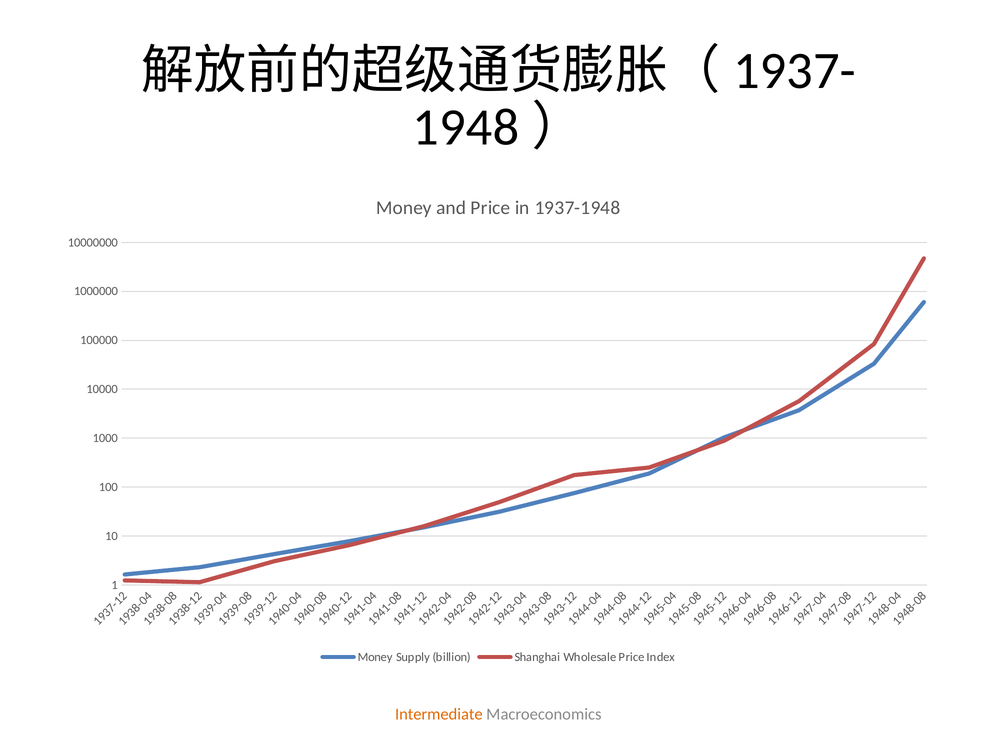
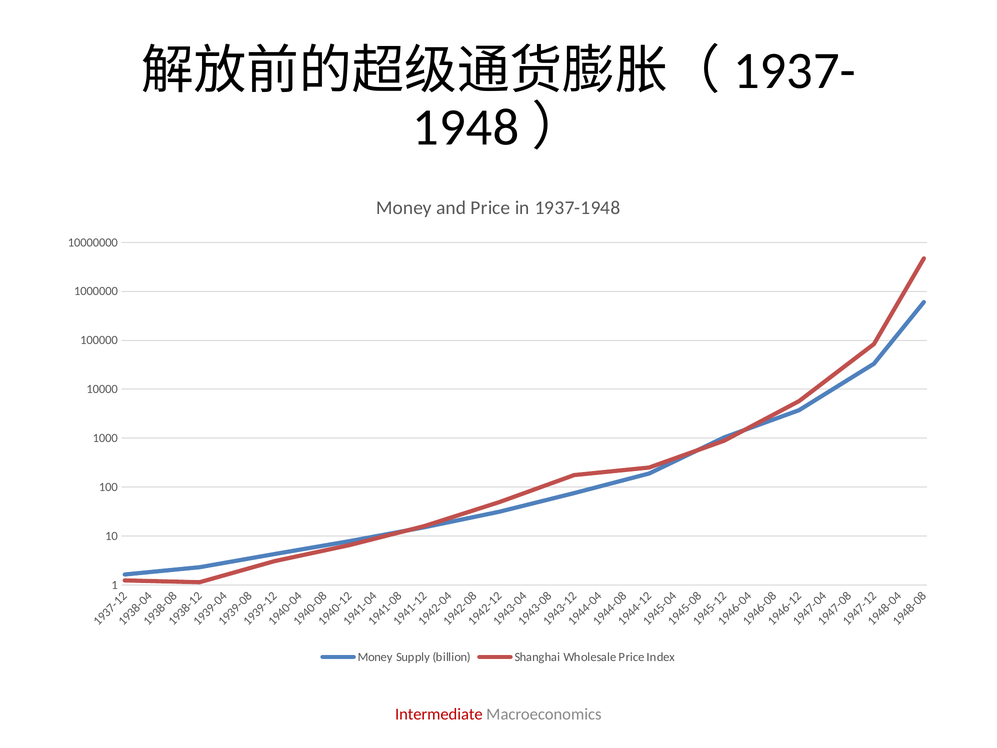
Intermediate colour: orange -> red (439, 714)
